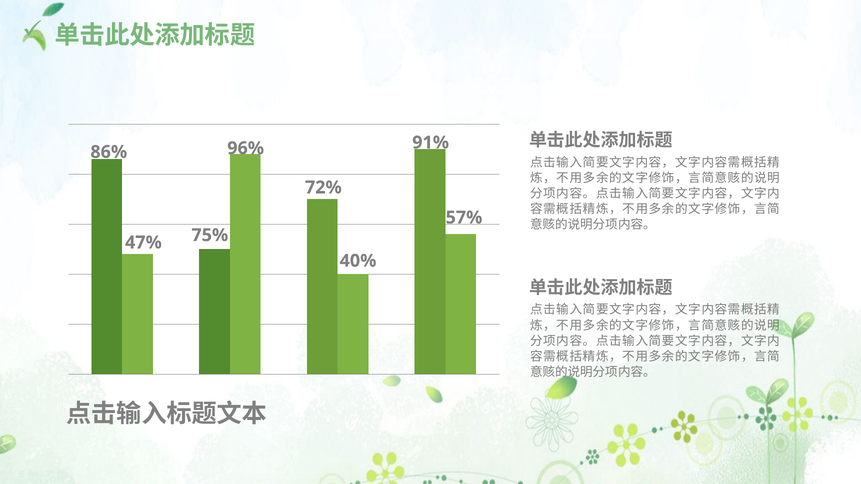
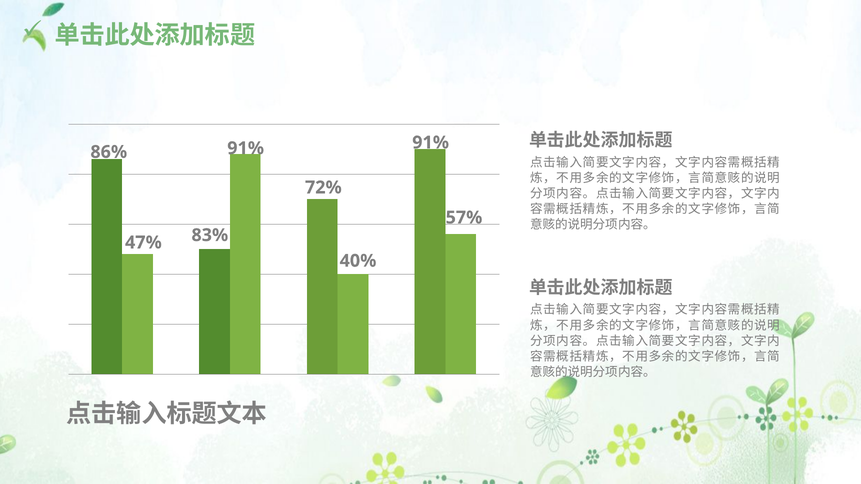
96%: 96% -> 91% (246, 148)
75%: 75% -> 83% (210, 235)
